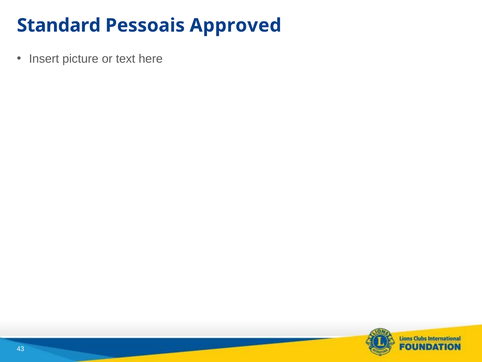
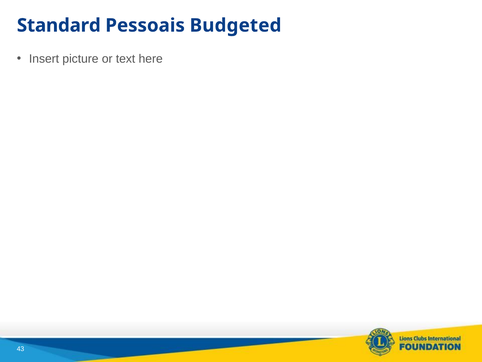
Approved: Approved -> Budgeted (236, 25)
